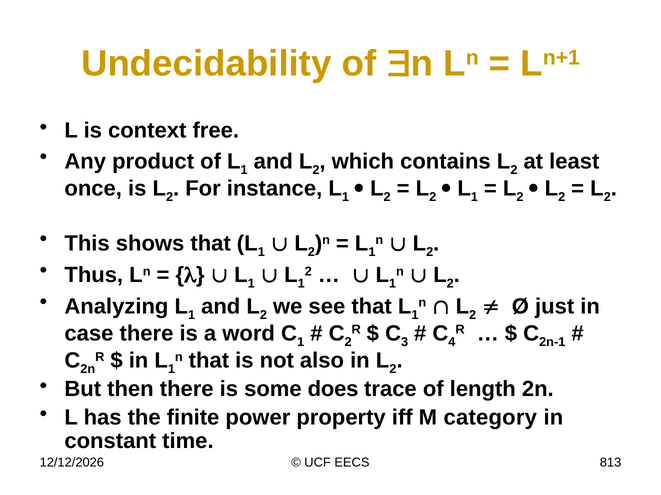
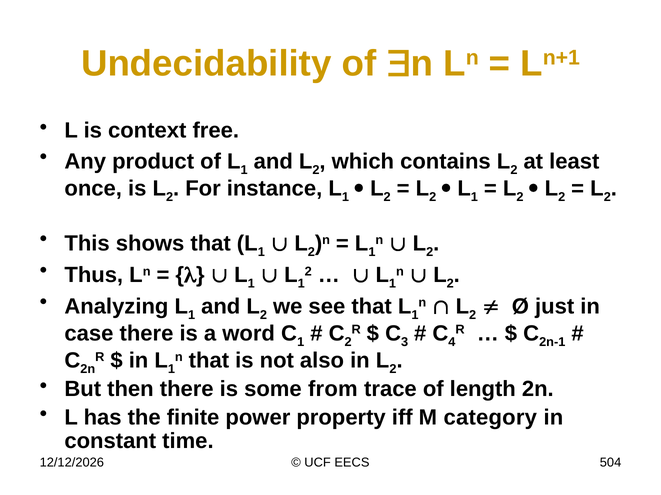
does: does -> from (333, 390)
813: 813 -> 504 (611, 463)
